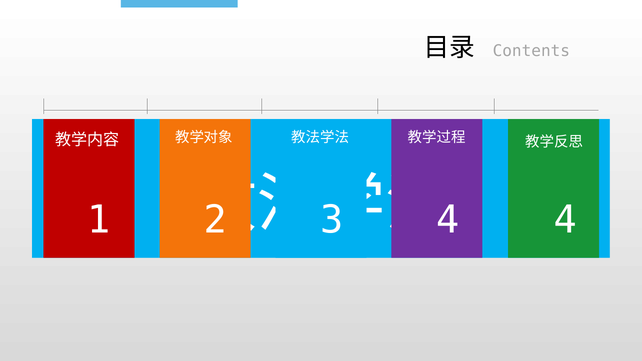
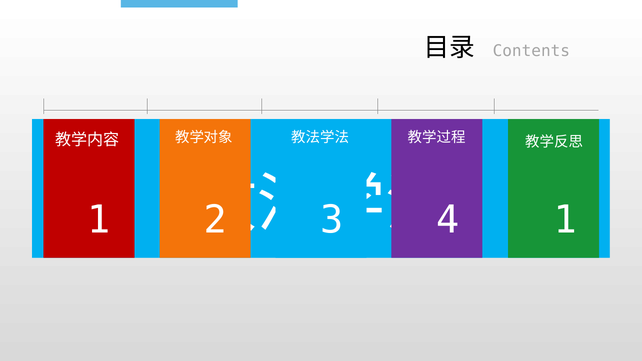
4: 4 -> 1 (565, 220)
